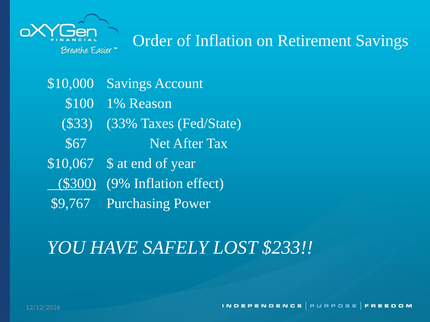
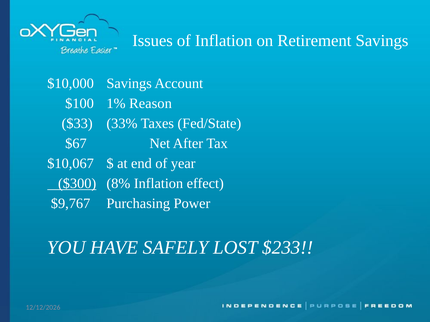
Order: Order -> Issues (153, 41)
9%: 9% -> 8% (118, 184)
